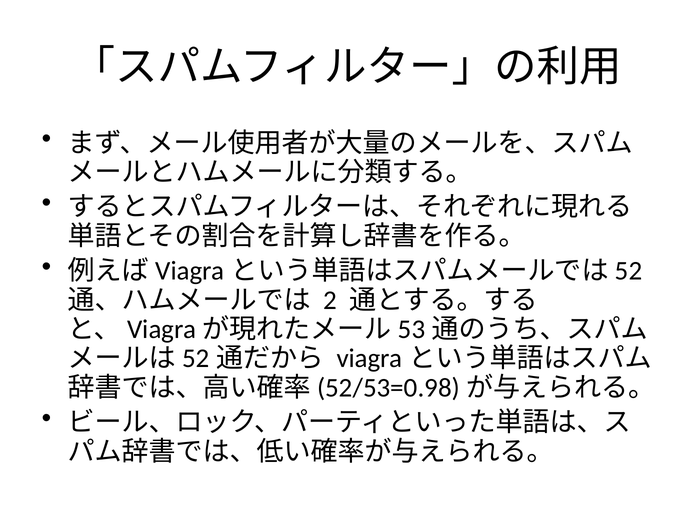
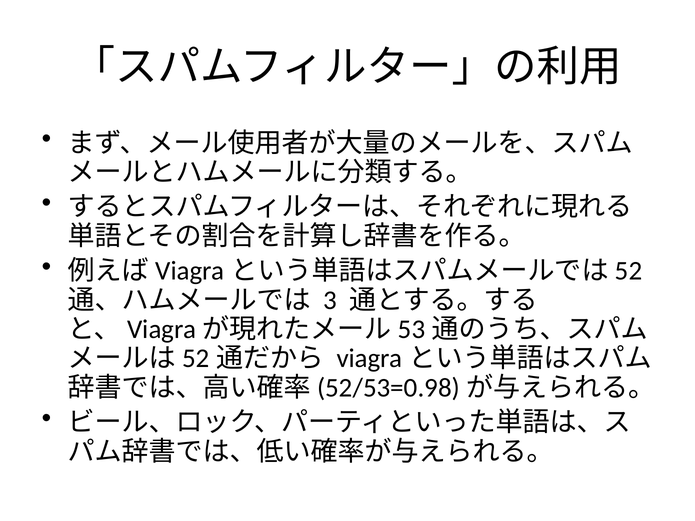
2: 2 -> 3 (330, 300)
